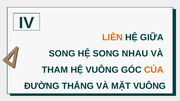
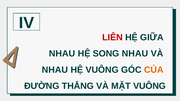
LIÊN colour: orange -> red (112, 38)
SONG: SONG -> NHAU (62, 54)
THAM: THAM -> NHAU (55, 70)
